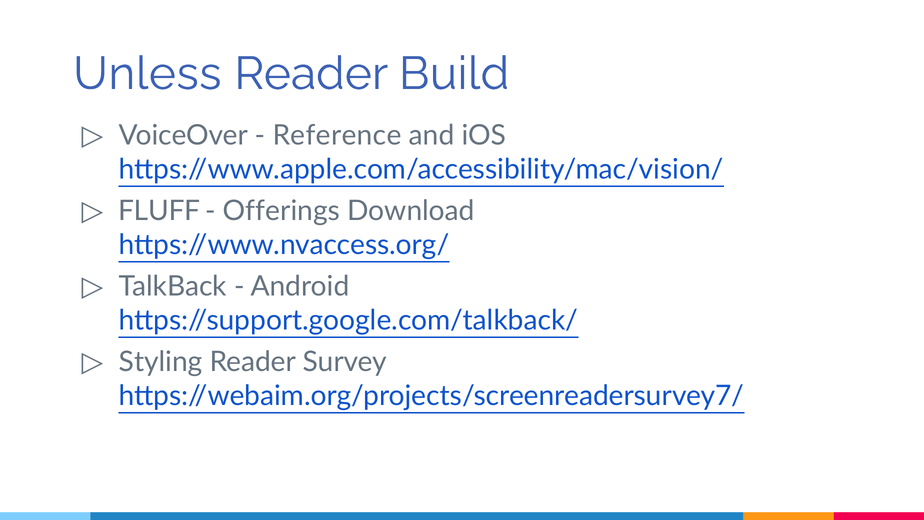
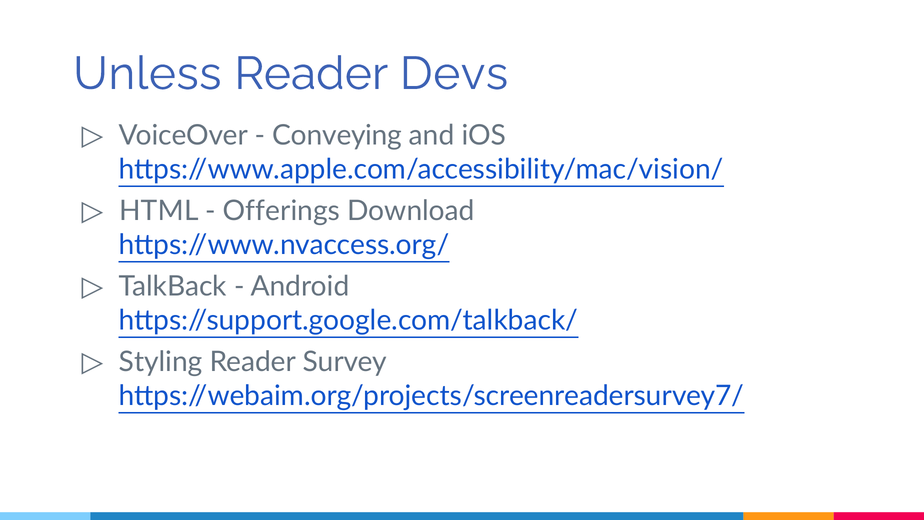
Build: Build -> Devs (454, 74)
Reference: Reference -> Conveying (337, 136)
FLUFF: FLUFF -> HTML (159, 211)
